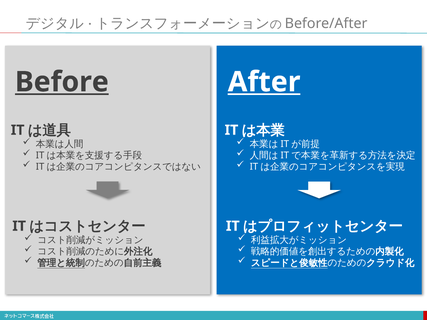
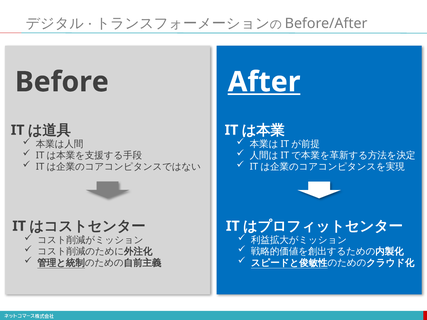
Before underline: present -> none (62, 82)
